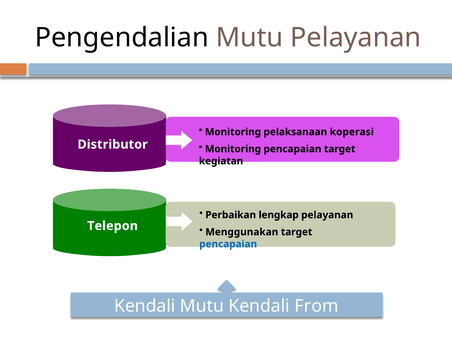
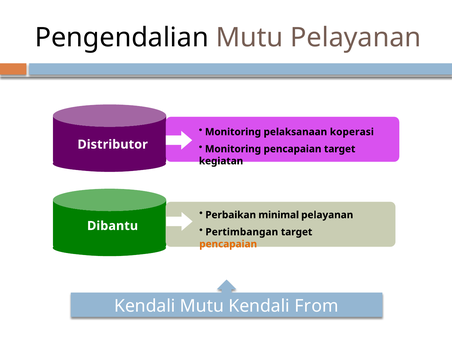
lengkap: lengkap -> minimal (279, 215)
Telepon: Telepon -> Dibantu (113, 226)
Menggunakan: Menggunakan -> Pertimbangan (242, 232)
pencapaian colour: blue -> orange (228, 244)
